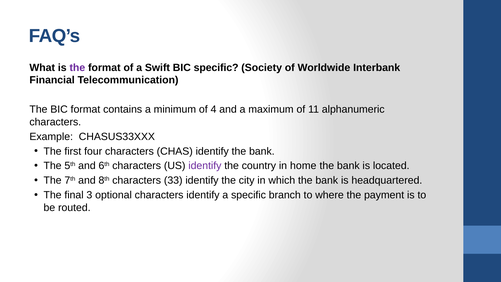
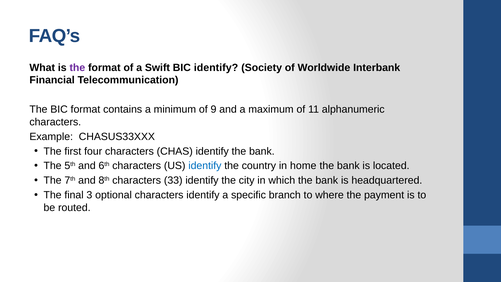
BIC specific: specific -> identify (216, 68)
4: 4 -> 9 (214, 109)
identify colour: purple -> blue (205, 166)
